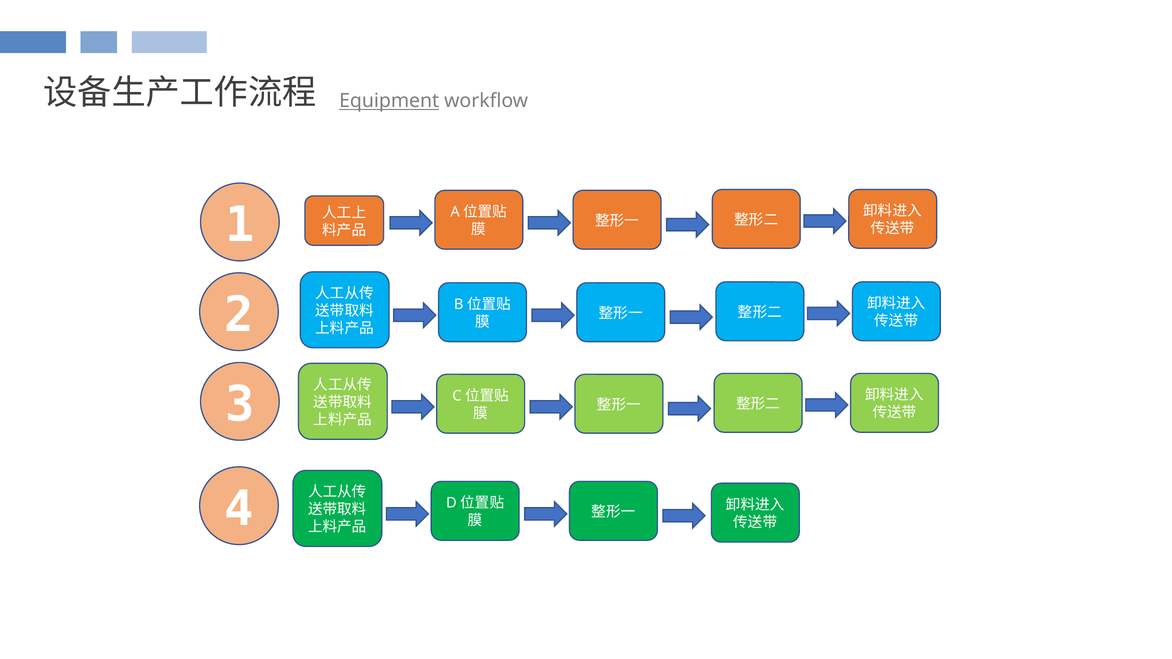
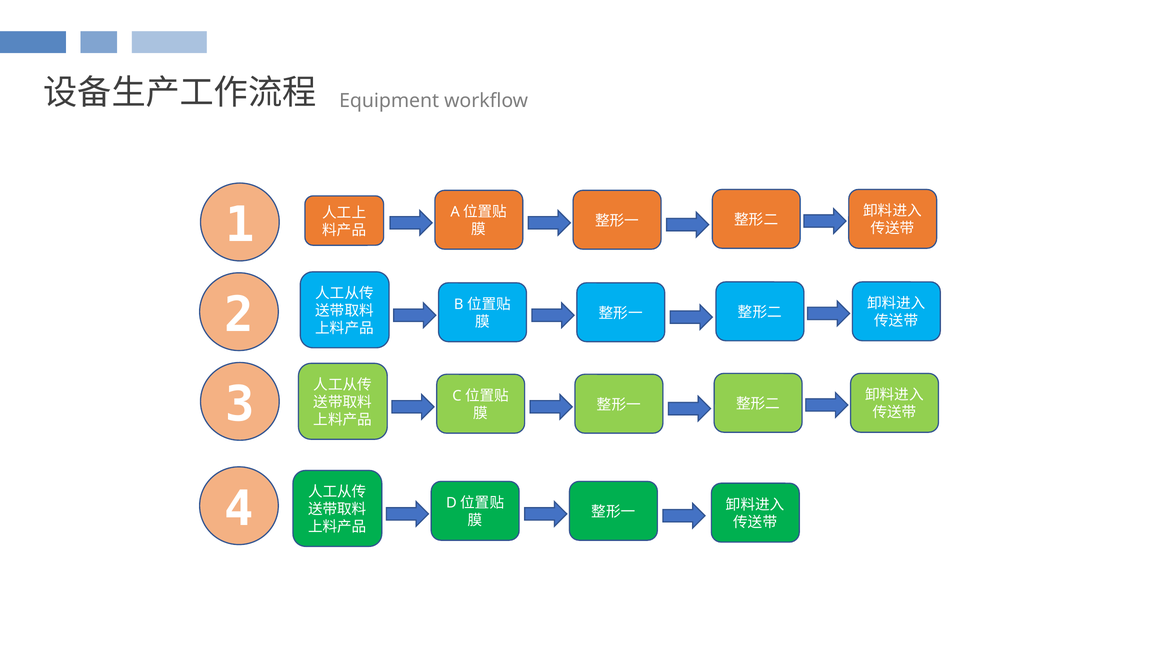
Equipment underline: present -> none (389, 101)
